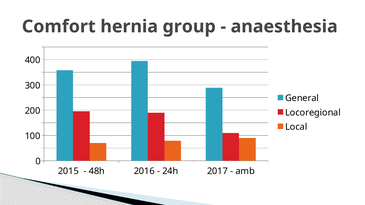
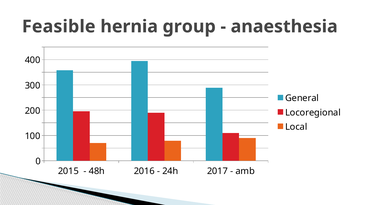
Comfort: Comfort -> Feasible (59, 27)
